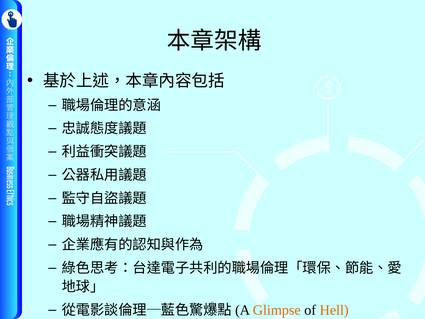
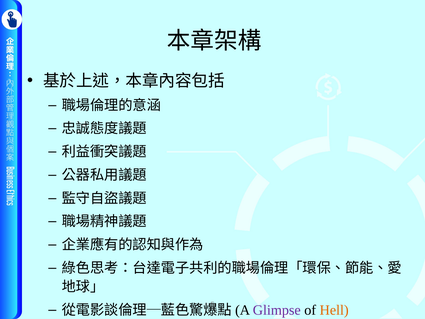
Glimpse colour: orange -> purple (277, 310)
